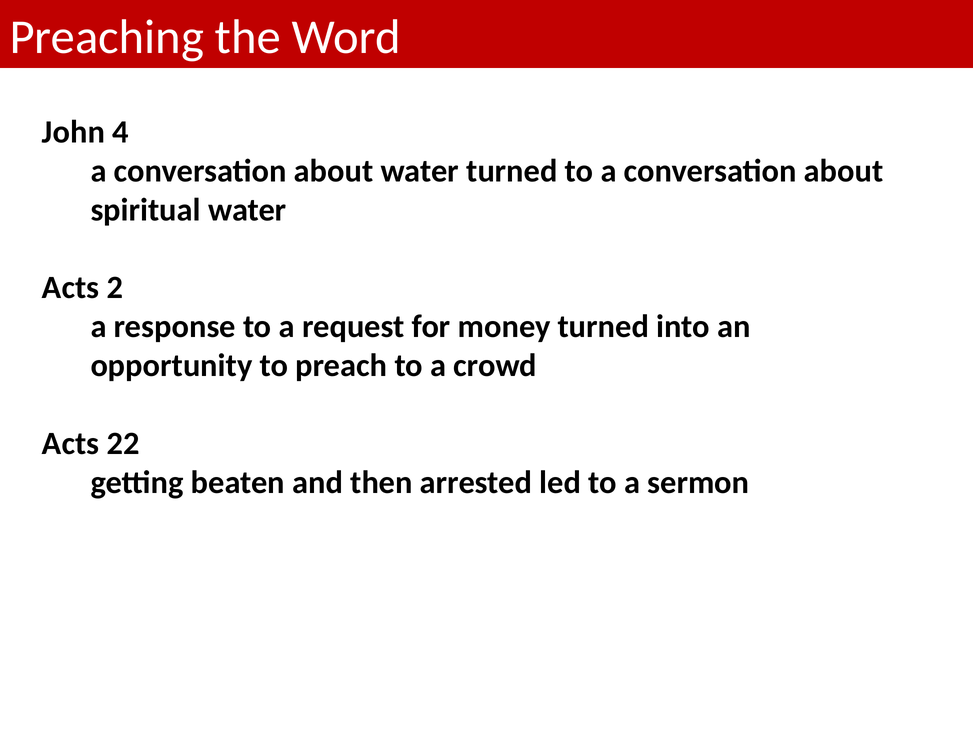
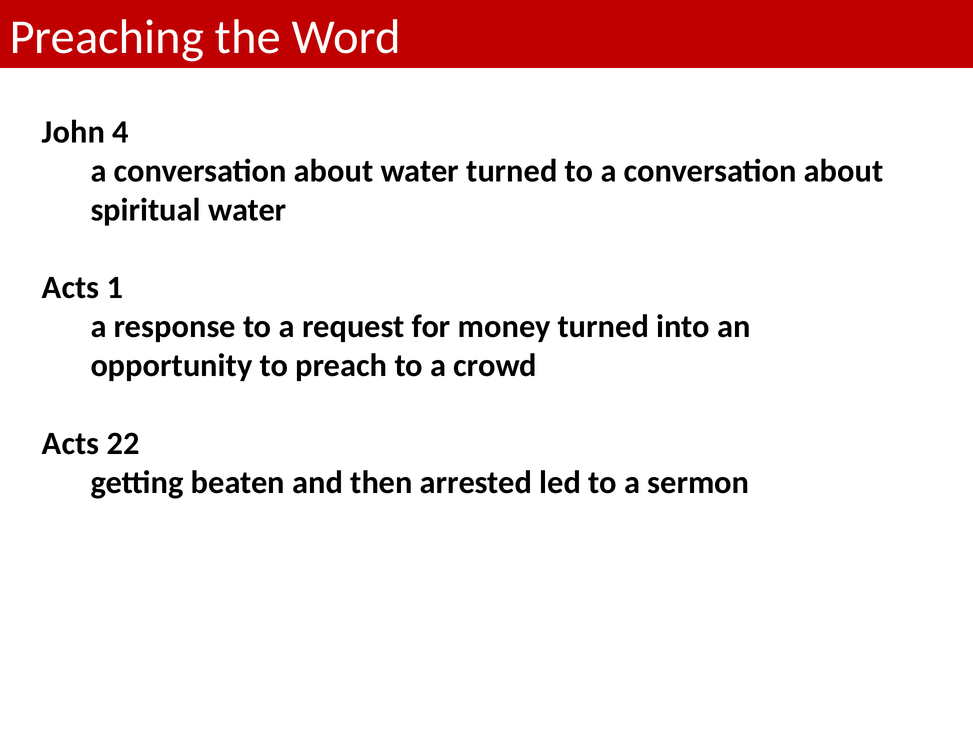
2: 2 -> 1 (115, 288)
